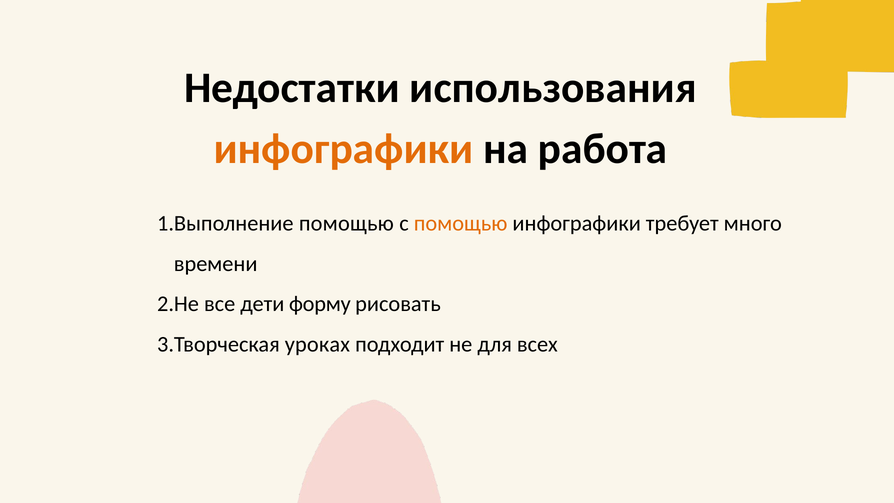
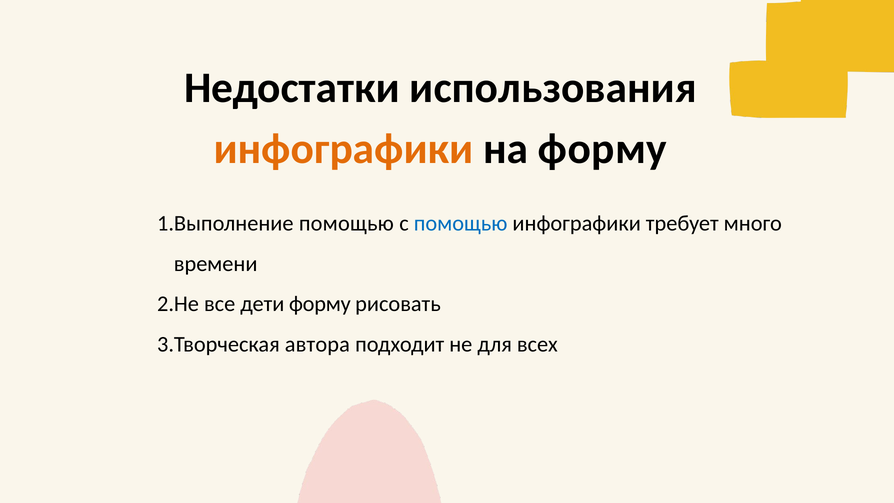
на работа: работа -> форму (602, 149)
помощью colour: orange -> blue (461, 223)
уроках: уроках -> автора (317, 344)
